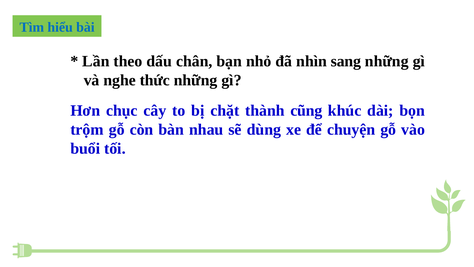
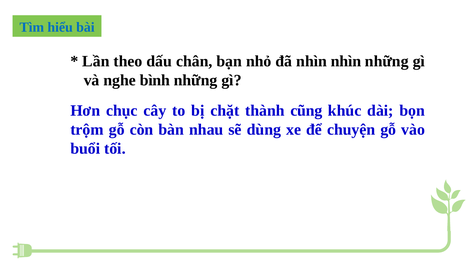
nhìn sang: sang -> nhìn (346, 61)
thức: thức -> bình (155, 80)
